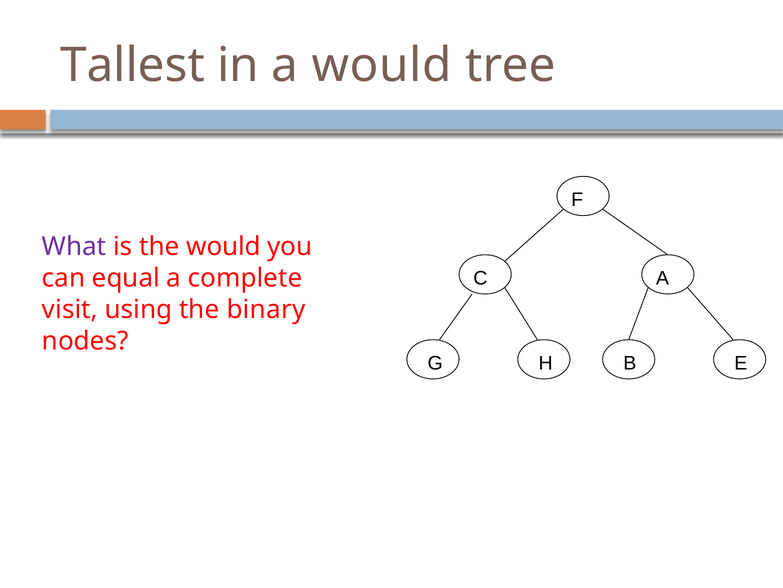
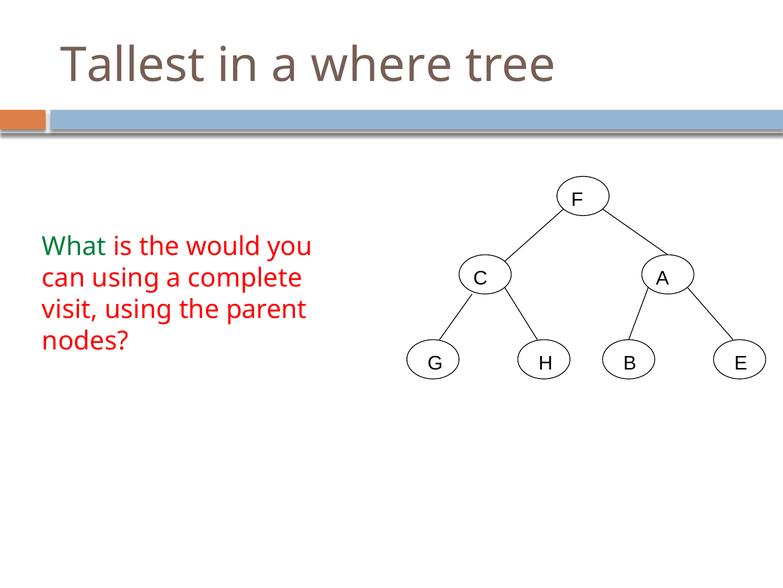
a would: would -> where (382, 65)
What colour: purple -> green (74, 247)
can equal: equal -> using (126, 278)
binary: binary -> parent (266, 309)
